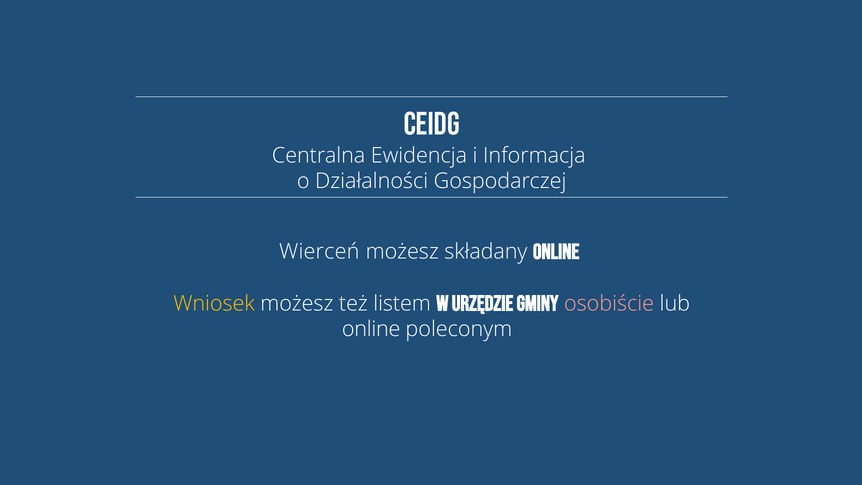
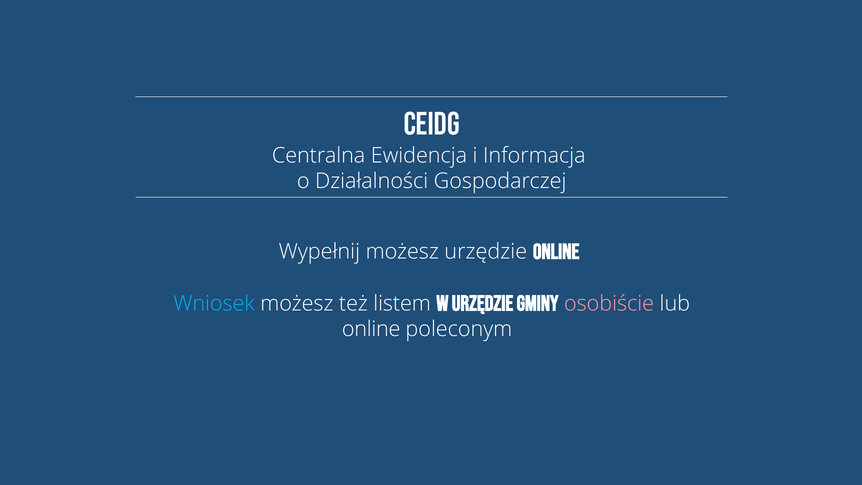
Wierceń: Wierceń -> Wypełnij (319, 252)
możesz składany: składany -> urzędzie (486, 252)
Wniosek colour: yellow -> light blue (214, 303)
